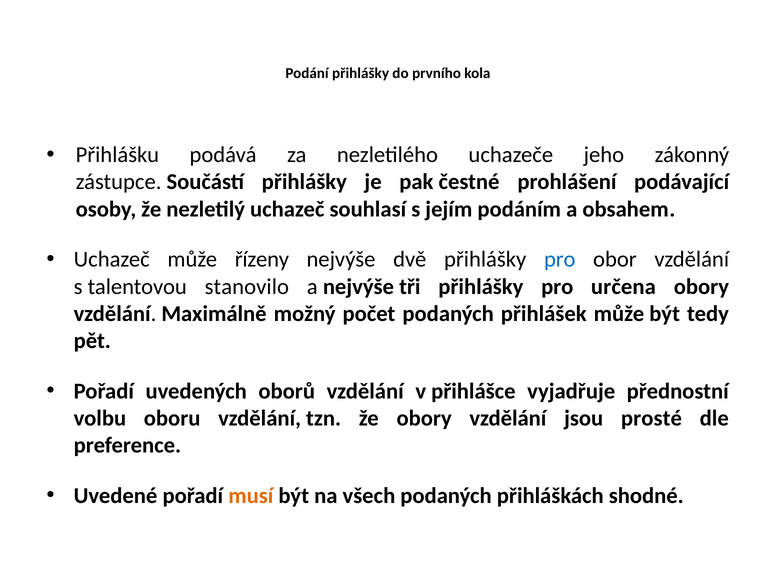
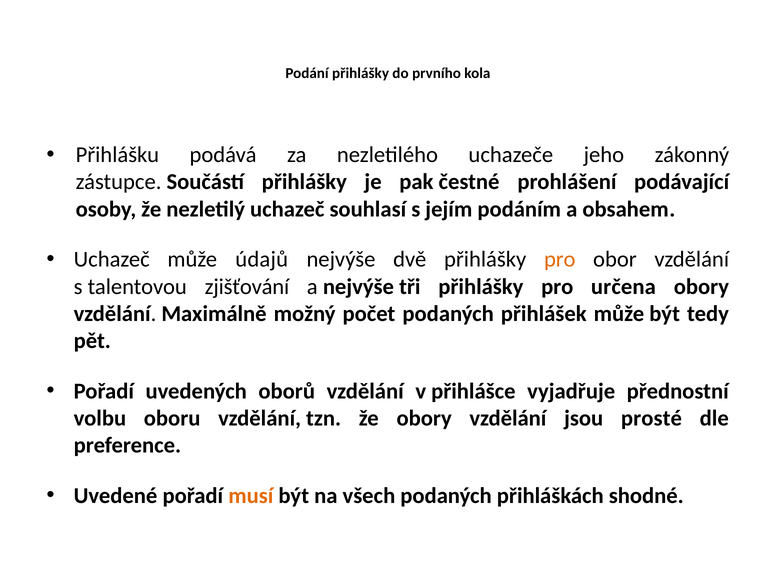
řízeny: řízeny -> údajů (262, 259)
pro colour: blue -> orange (560, 259)
stanovilo: stanovilo -> zjišťování (247, 287)
